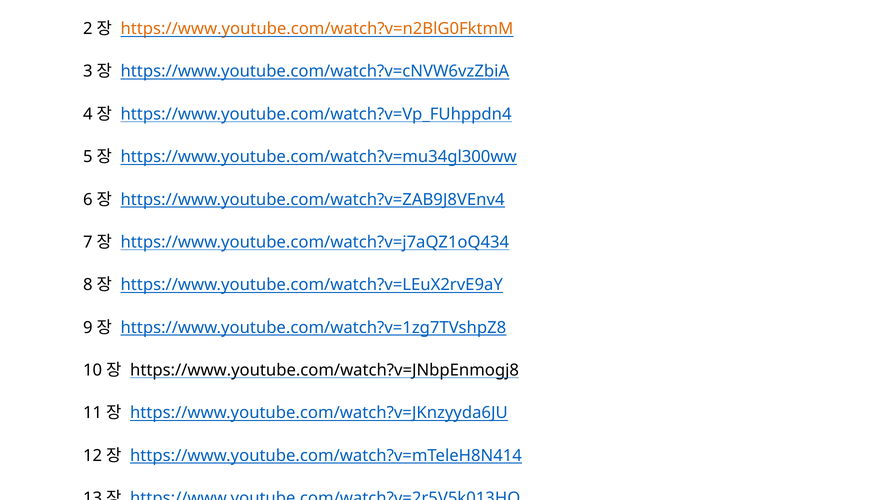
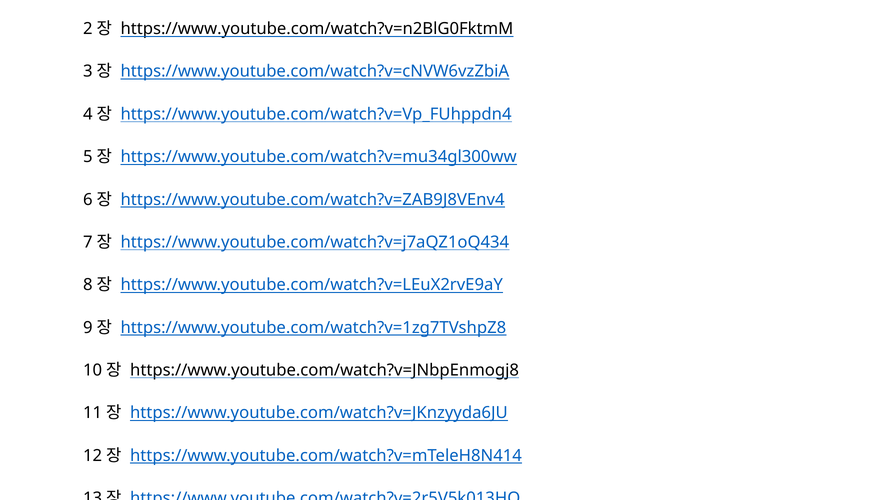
https://www.youtube.com/watch?v=n2BlG0FktmM colour: orange -> black (317, 29)
